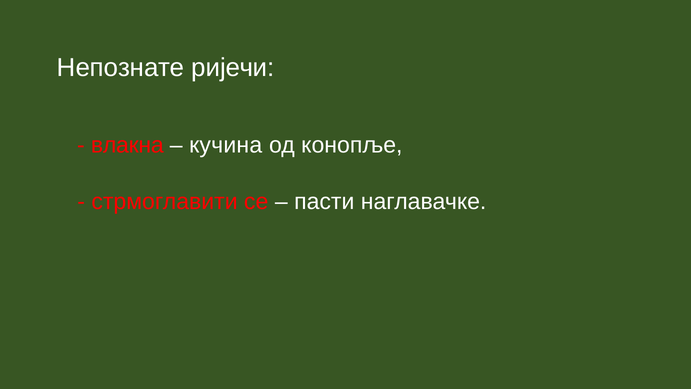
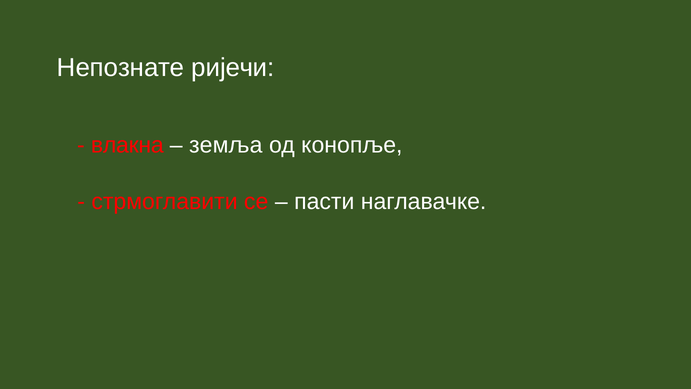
кучина: кучина -> земља (226, 145)
